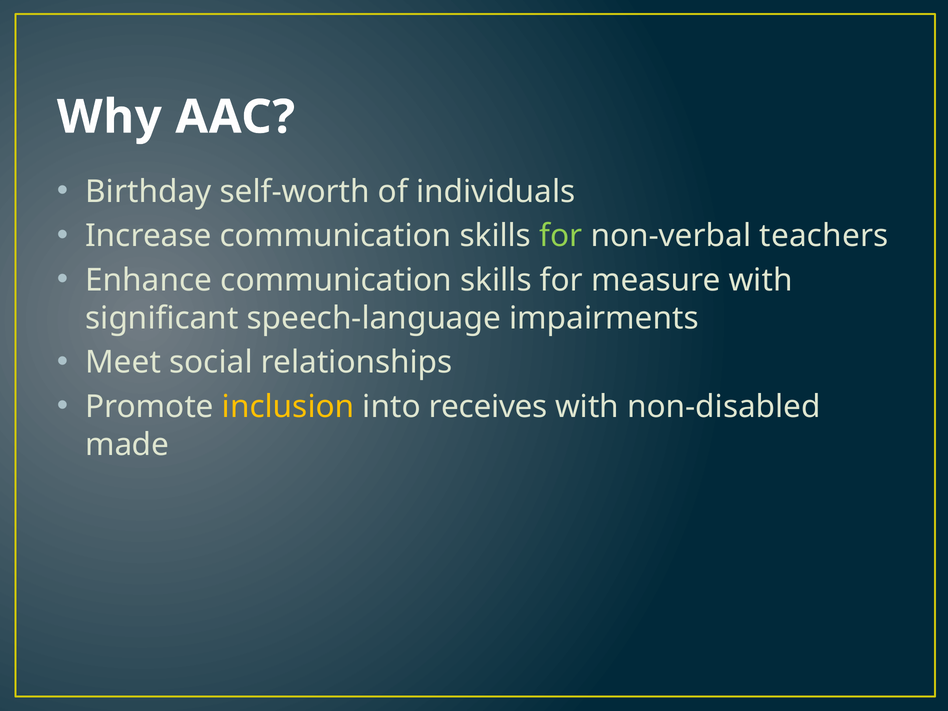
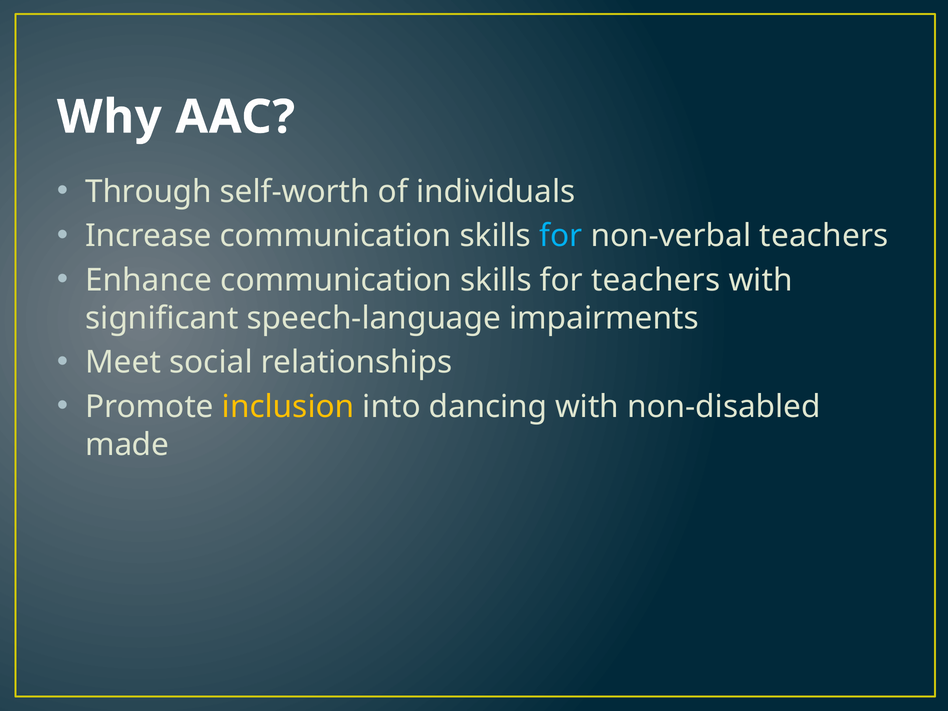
Birthday: Birthday -> Through (149, 192)
for colour: light green -> light blue (561, 236)
for measure: measure -> teachers (656, 280)
receives: receives -> dancing (488, 407)
